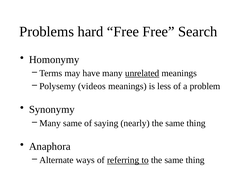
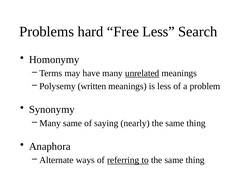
Free Free: Free -> Less (158, 32)
videos: videos -> written (92, 86)
